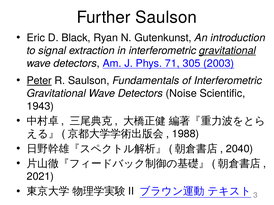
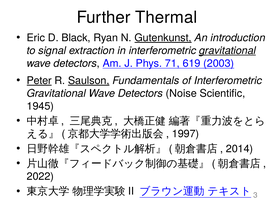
Further Saulson: Saulson -> Thermal (166, 17)
Gutenkunst underline: none -> present (163, 38)
305: 305 -> 619 (192, 63)
Saulson underline: none -> present (89, 81)
1943: 1943 -> 1945 (40, 106)
1988: 1988 -> 1997 (186, 134)
2040: 2040 -> 2014 (240, 149)
2021: 2021 -> 2022 (40, 177)
